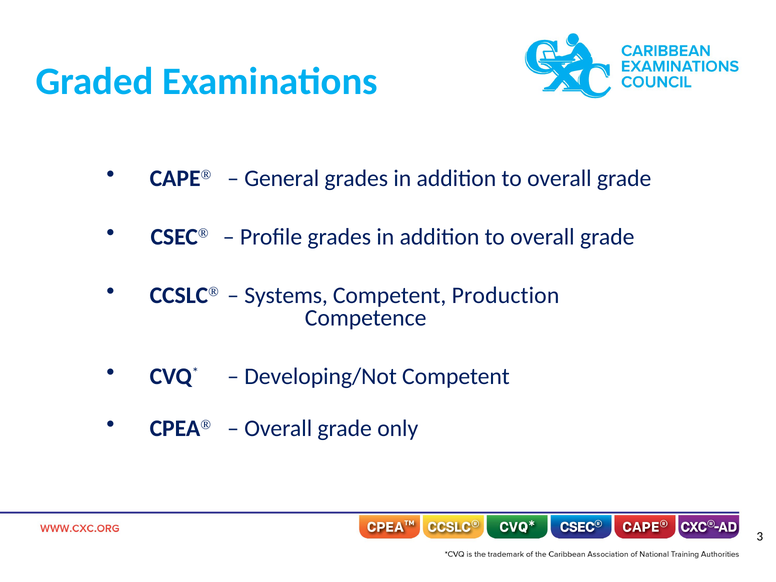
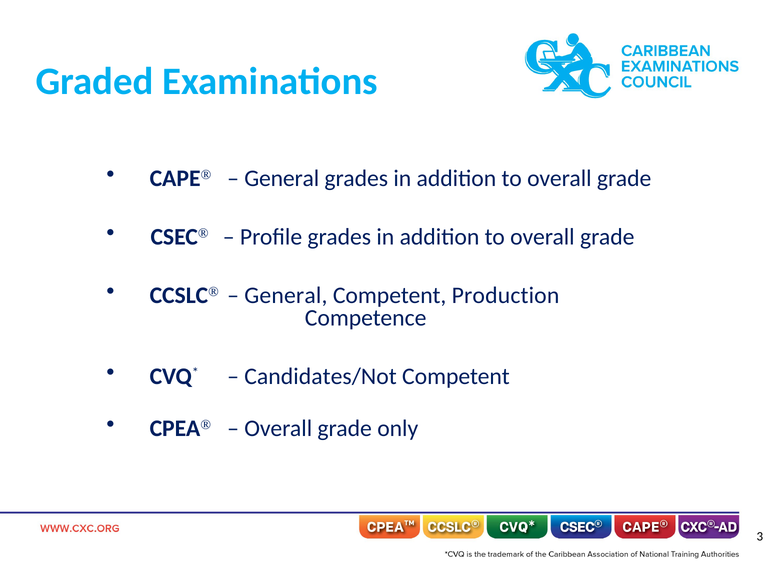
Systems: Systems -> General (286, 295)
Developing/Not: Developing/Not -> Candidates/Not (321, 377)
